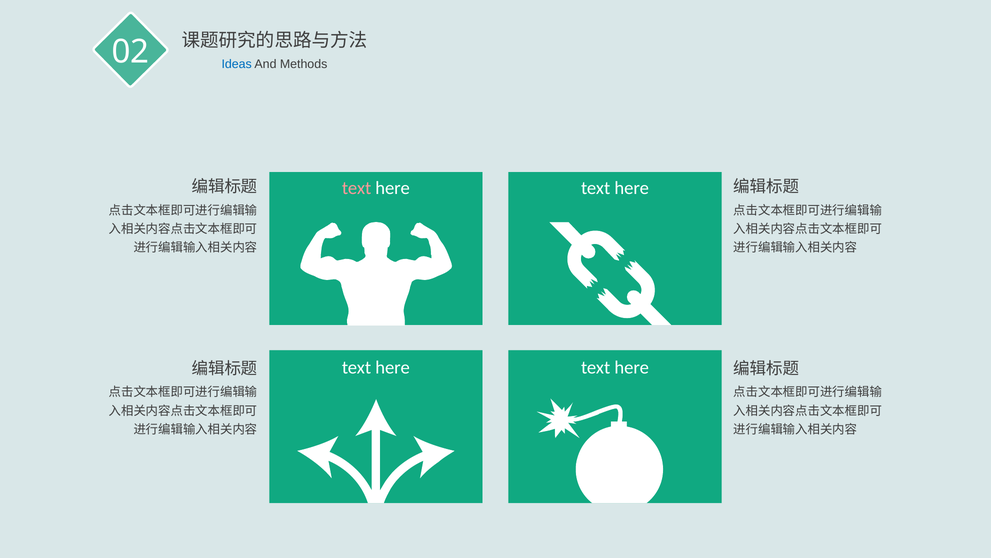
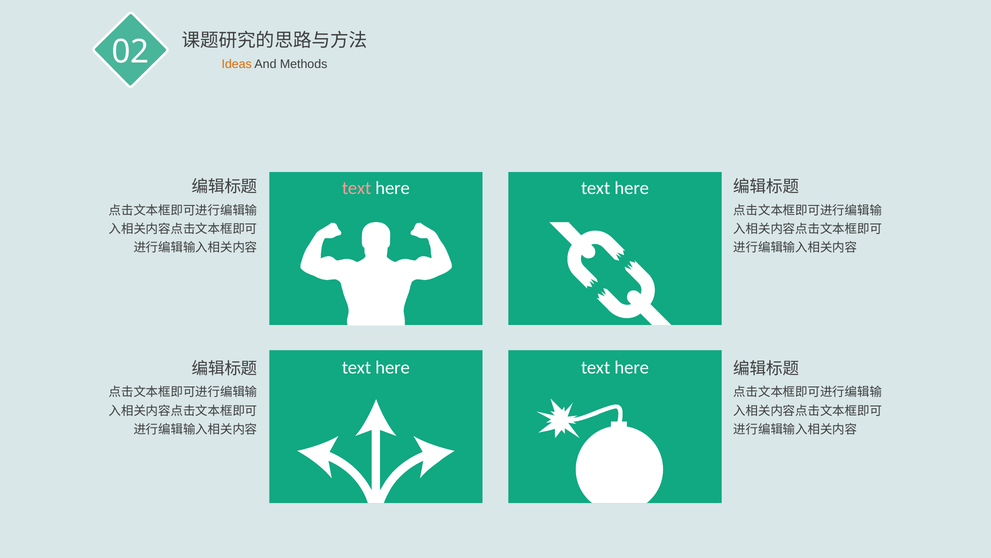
Ideas colour: blue -> orange (237, 64)
